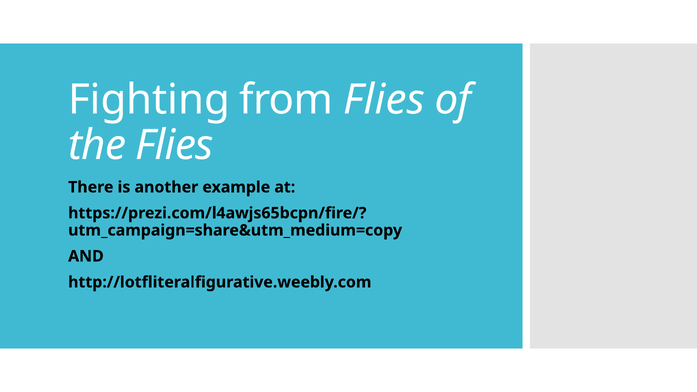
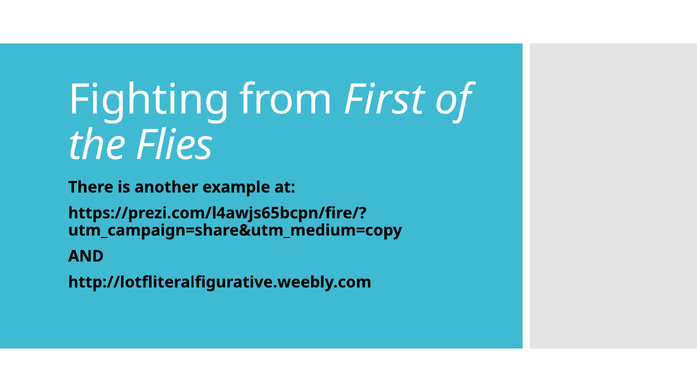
from Flies: Flies -> First (384, 100)
